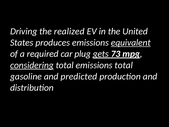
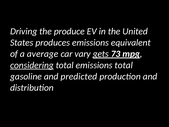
realized: realized -> produce (69, 31)
equivalent underline: present -> none (131, 43)
required: required -> average (43, 54)
plug: plug -> vary (83, 54)
